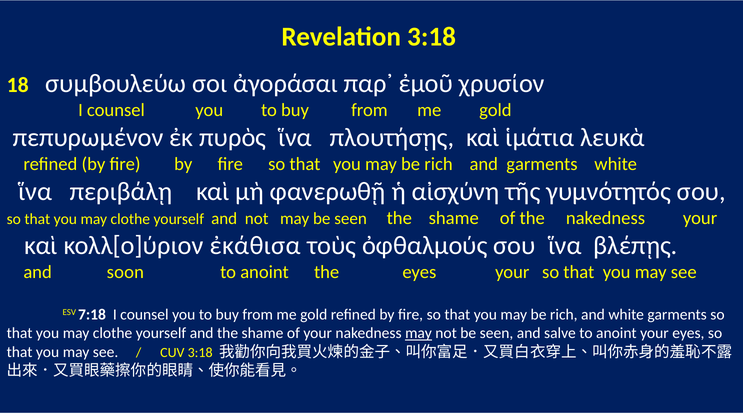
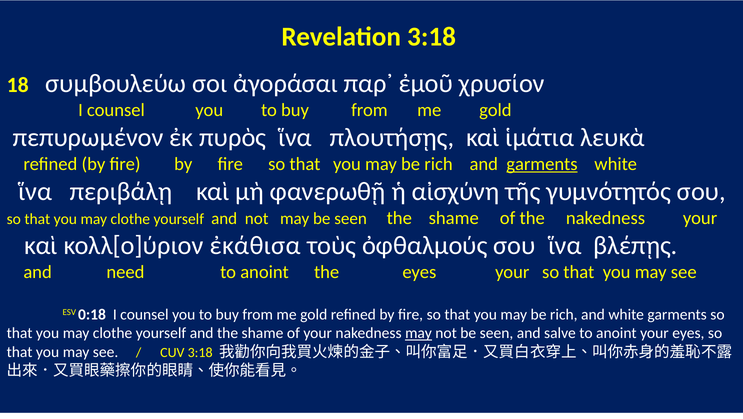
garments underline: none -> present (542, 164)
soon: soon -> need (125, 272)
7:18: 7:18 -> 0:18 (92, 315)
